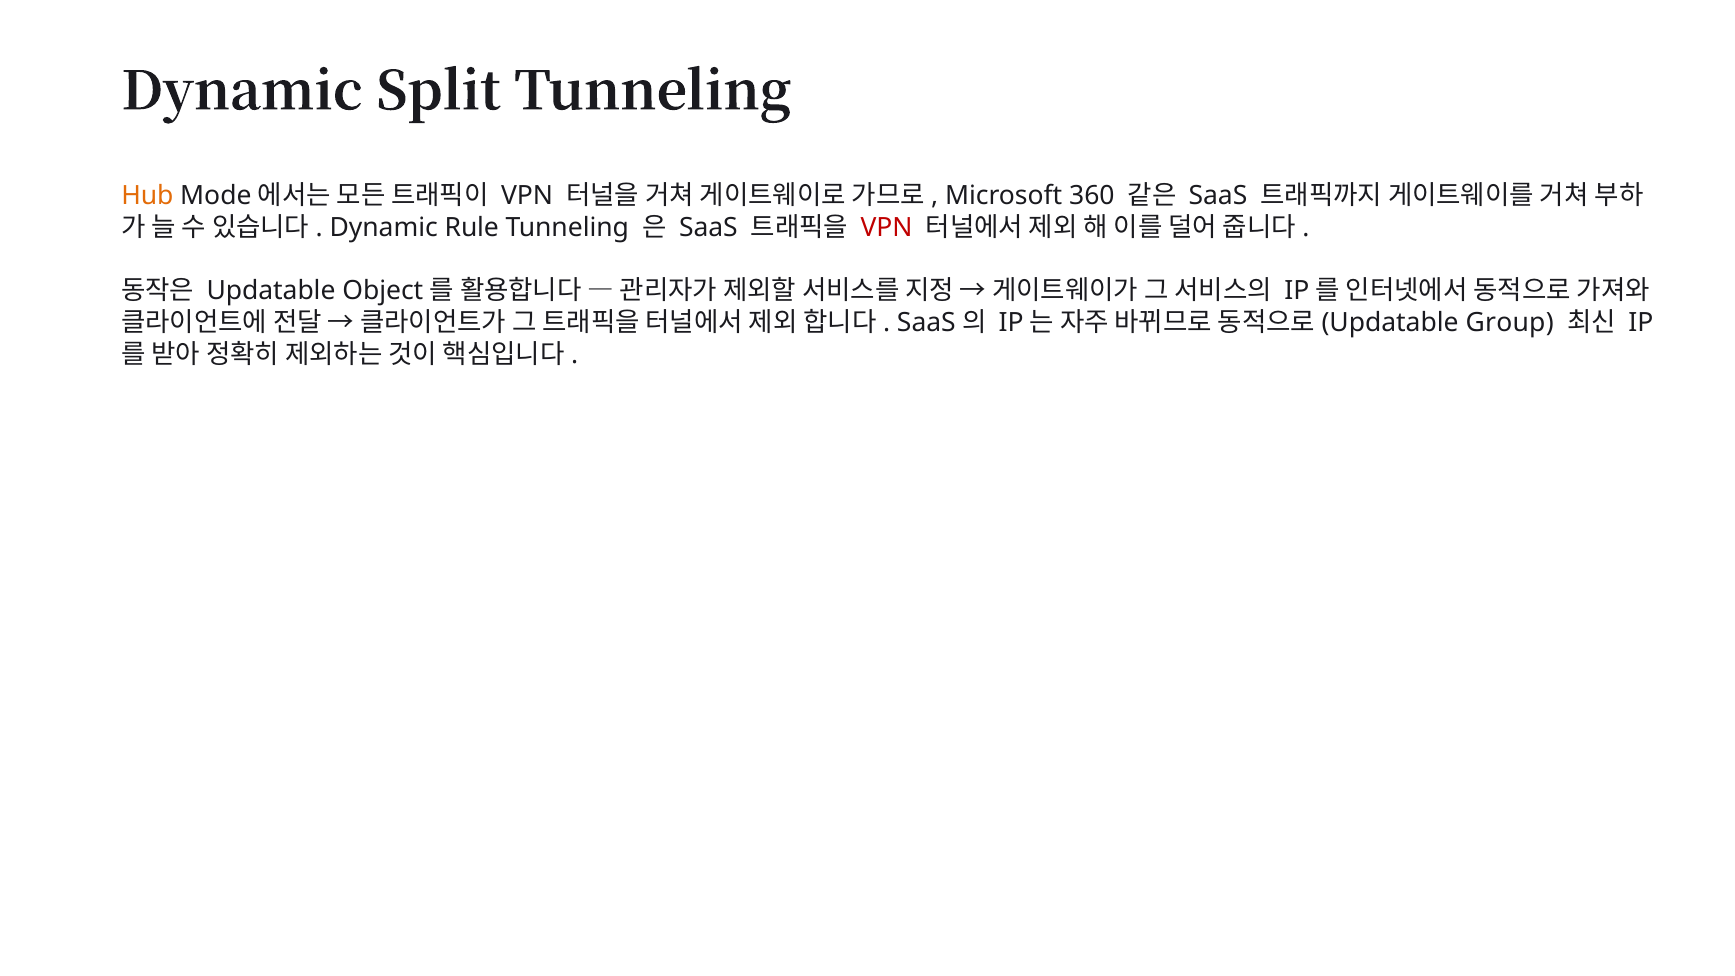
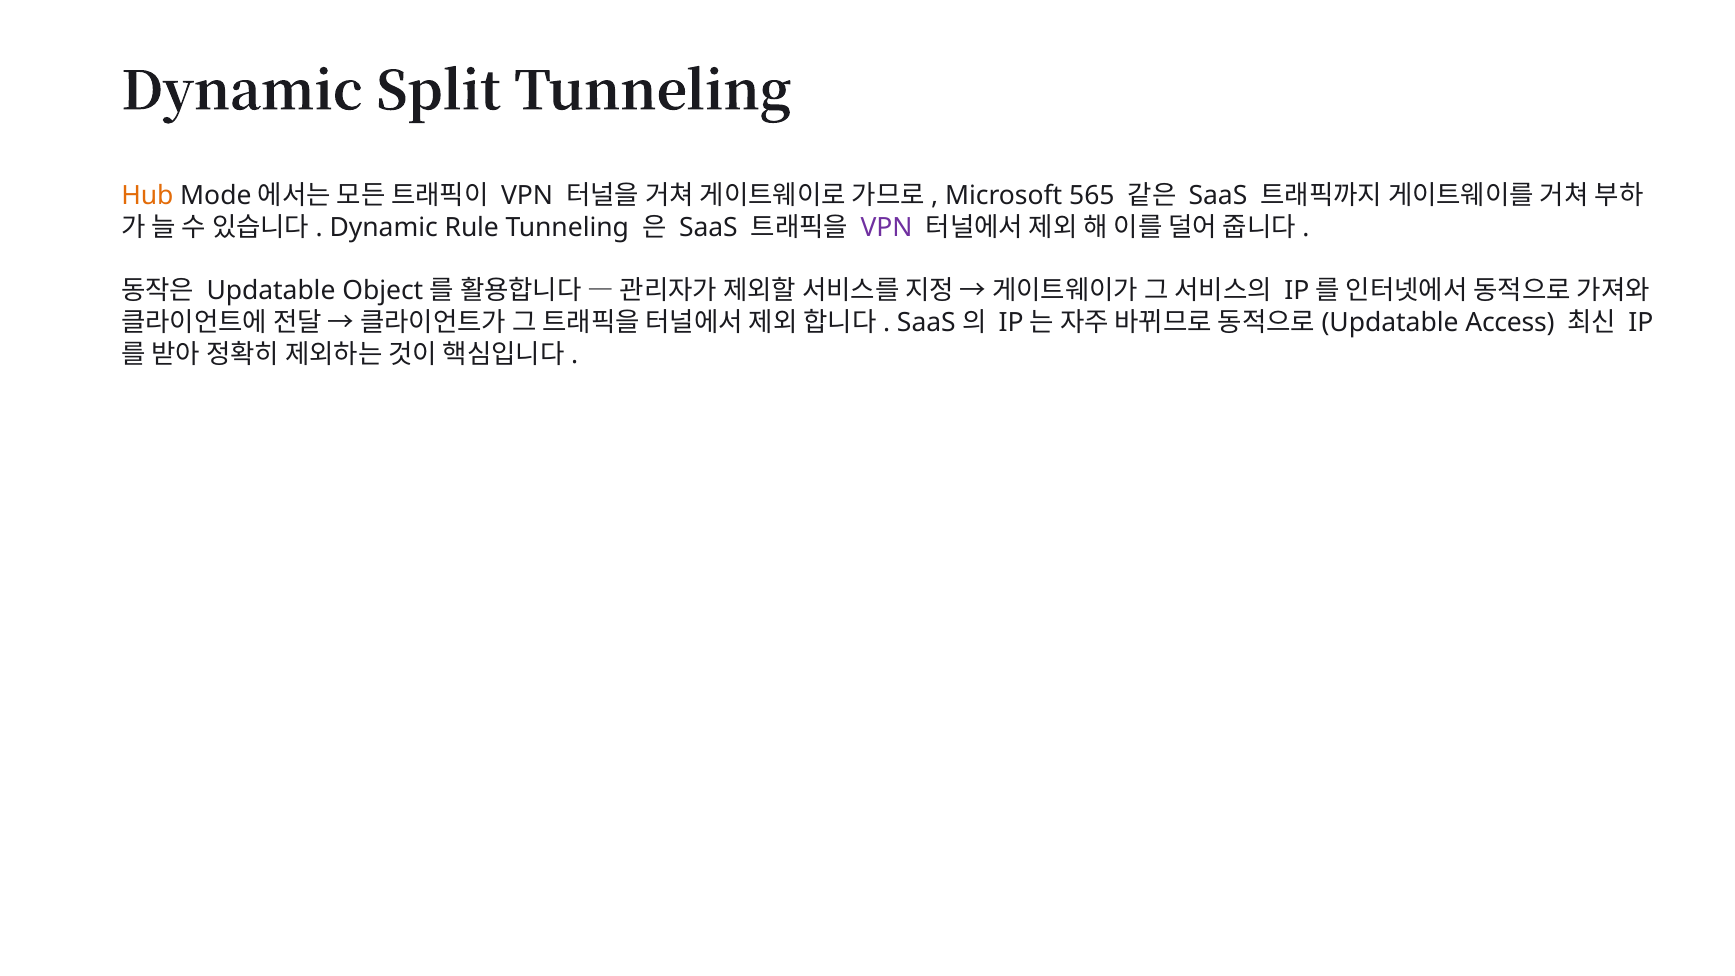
360: 360 -> 565 (1092, 195)
VPN colour: red -> purple (887, 227)
Group: Group -> Access (1510, 323)
